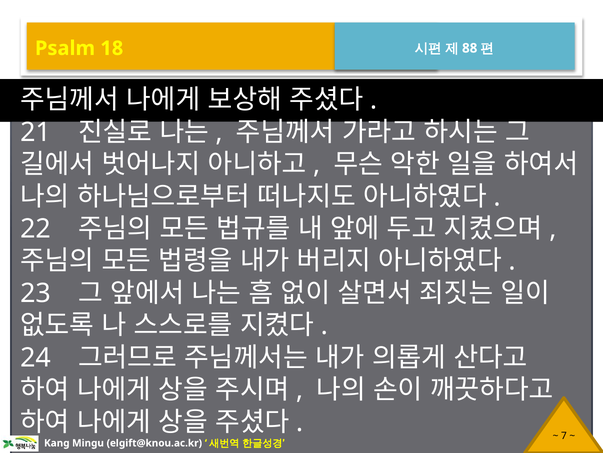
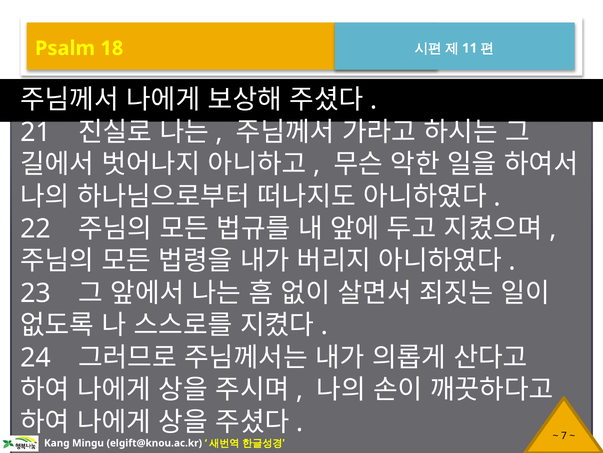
88: 88 -> 11 (470, 48)
